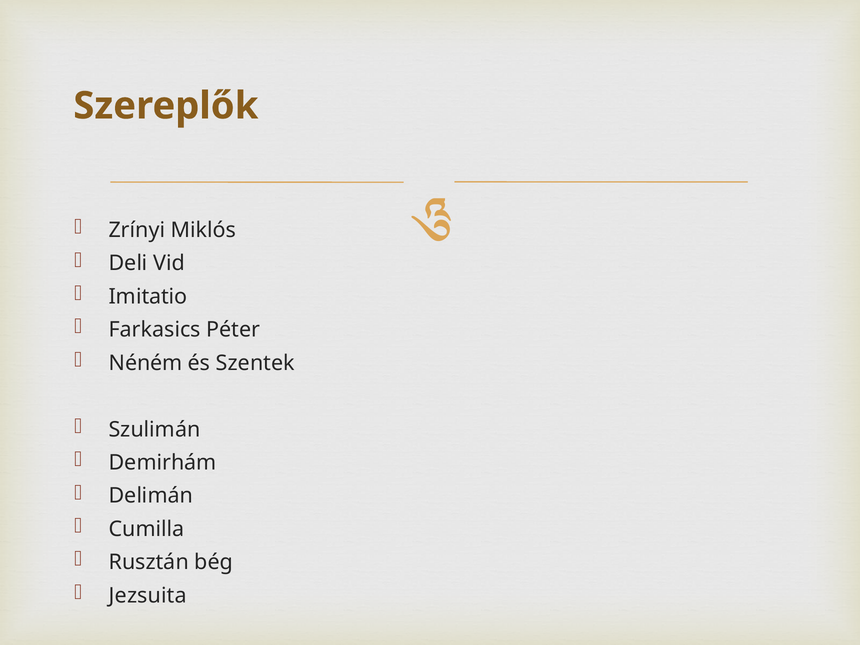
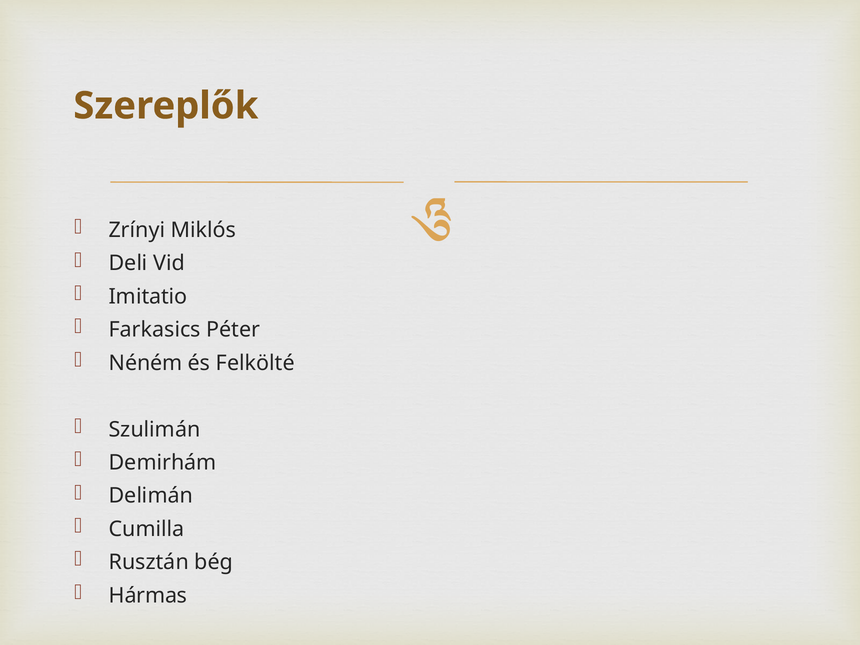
Szentek: Szentek -> Felkölté (255, 363)
Jezsuita: Jezsuita -> Hármas (148, 596)
